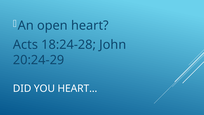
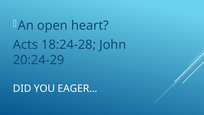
HEART…: HEART… -> EAGER… (77, 88)
